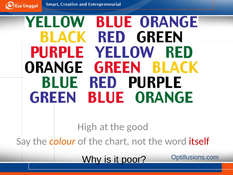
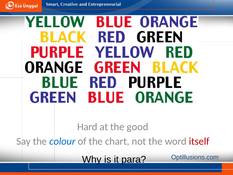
High: High -> Hard (87, 127)
colour colour: orange -> blue (62, 141)
poor: poor -> para (134, 159)
